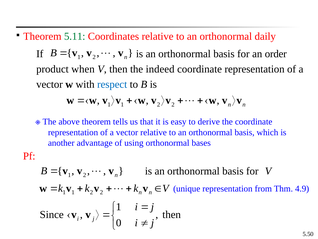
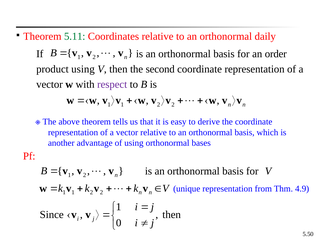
product when: when -> using (83, 69)
indeed: indeed -> second (160, 69)
respect colour: blue -> purple (112, 84)
